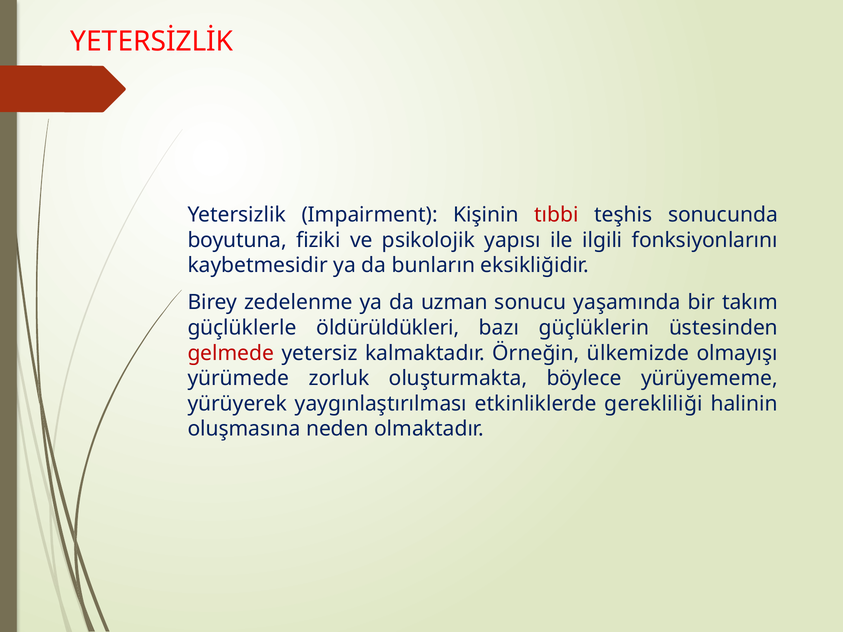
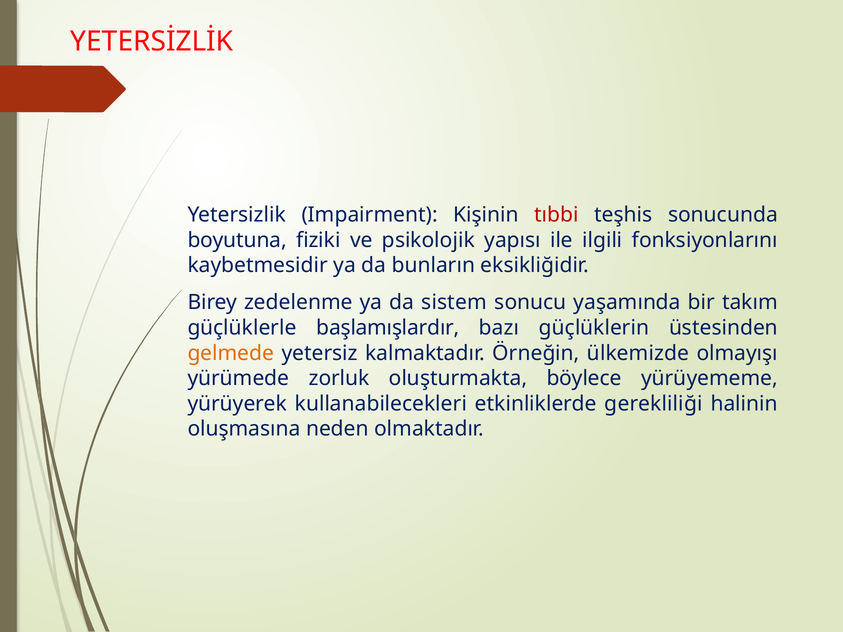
uzman: uzman -> sistem (454, 303)
öldürüldükleri: öldürüldükleri -> başlamışlardır (388, 328)
gelmede colour: red -> orange (231, 353)
yaygınlaştırılması: yaygınlaştırılması -> kullanabilecekleri (381, 404)
